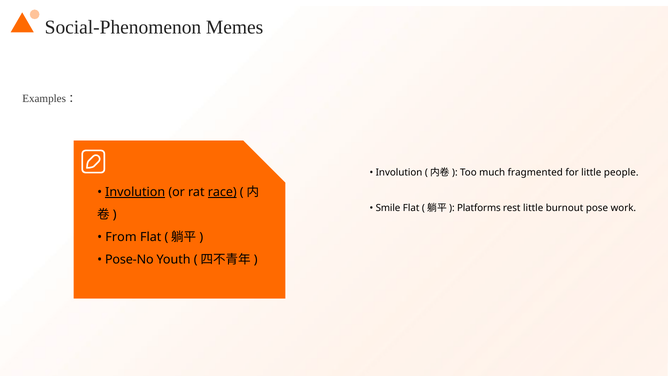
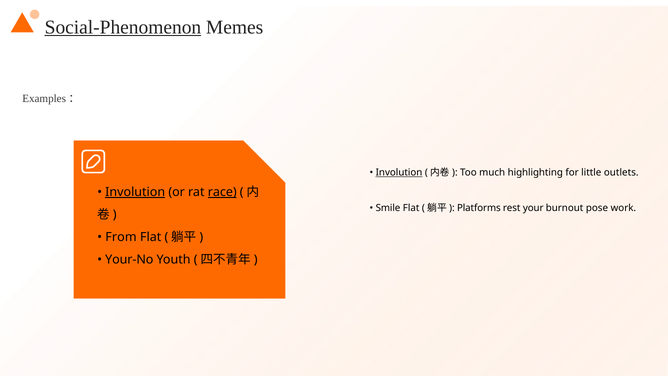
Social-Phenomenon underline: none -> present (123, 27)
Involution underline: none -> present (399, 173)
fragmented: fragmented -> highlighting (535, 173)
people: people -> outlets (621, 173)
rest little: little -> your (533, 208)
Pose-No: Pose-No -> Your-No (129, 260)
